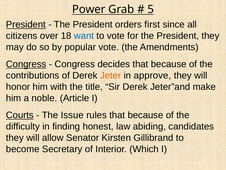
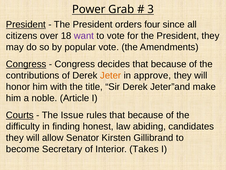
5: 5 -> 3 (151, 9)
first: first -> four (152, 24)
want colour: blue -> purple (84, 36)
Which: Which -> Takes (144, 149)
